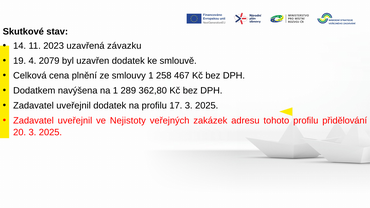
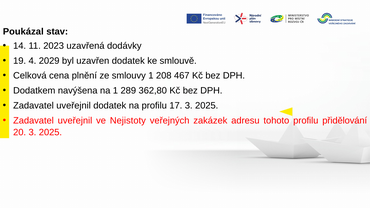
Skutkové: Skutkové -> Poukázal (23, 32)
závazku: závazku -> dodávky (124, 46)
2079: 2079 -> 2029 (49, 61)
258: 258 -> 208 (164, 76)
